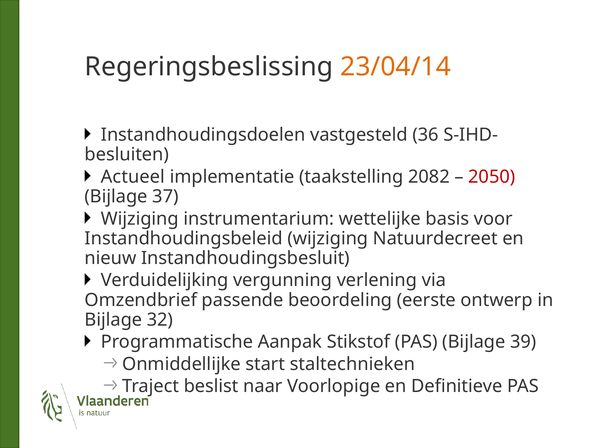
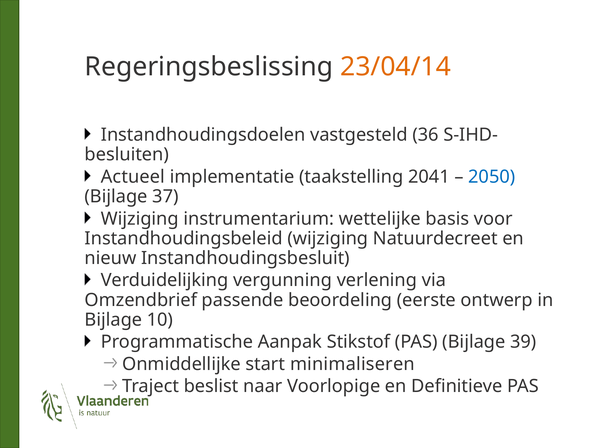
2082: 2082 -> 2041 (429, 177)
2050 colour: red -> blue (492, 177)
32: 32 -> 10 (160, 320)
staltechnieken: staltechnieken -> minimaliseren (352, 364)
